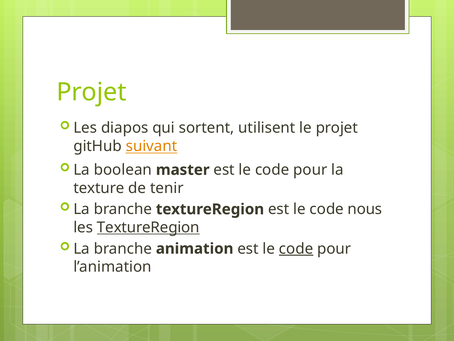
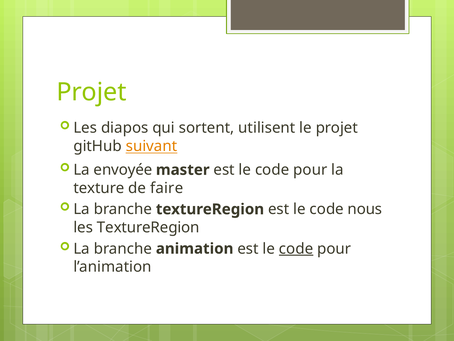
boolean: boolean -> envoyée (123, 170)
tenir: tenir -> faire (167, 188)
TextureRegion underline: present -> none (148, 227)
